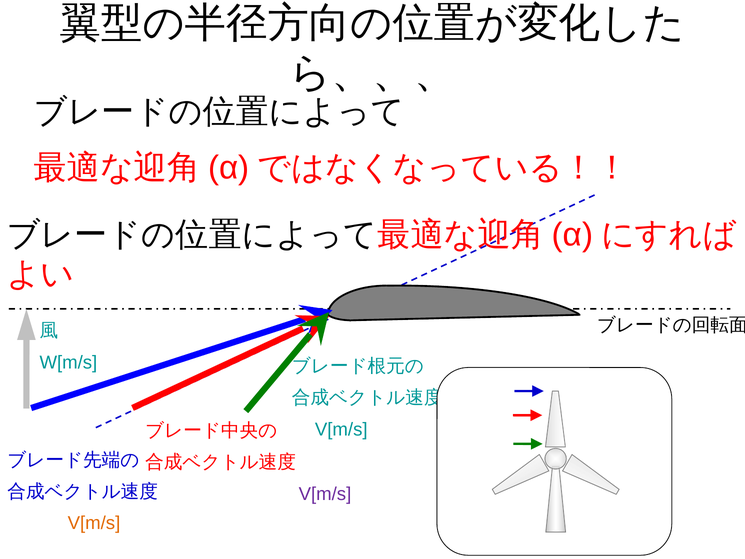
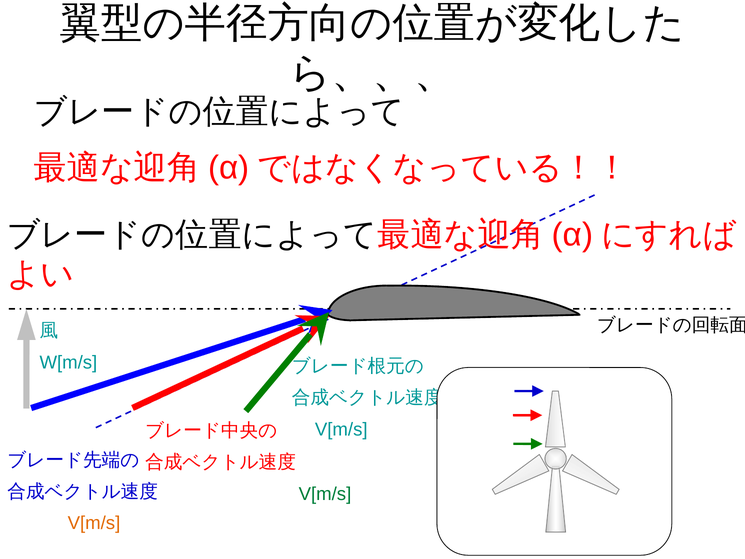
V[m/s colour: purple -> green (325, 494)
